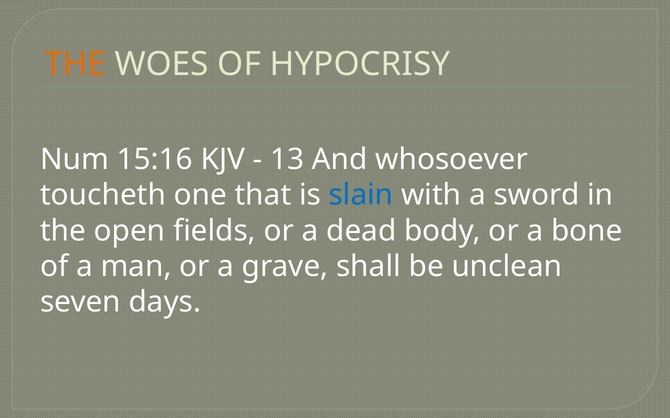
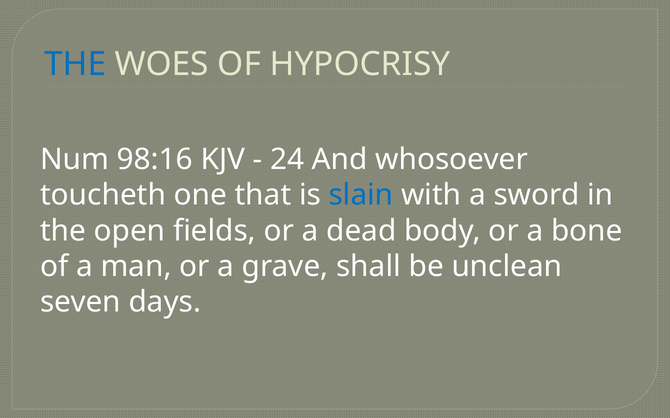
THE colour: orange -> blue (75, 64)
15:16: 15:16 -> 98:16 (155, 160)
13: 13 -> 24 (287, 160)
